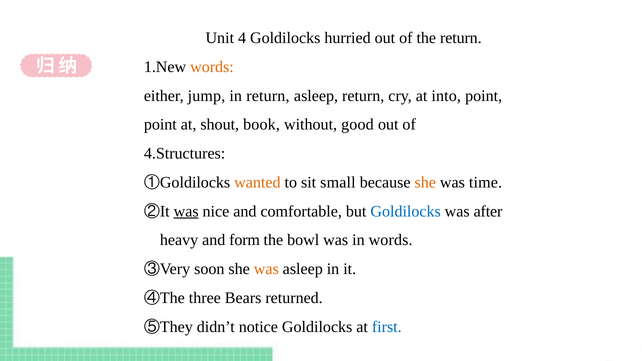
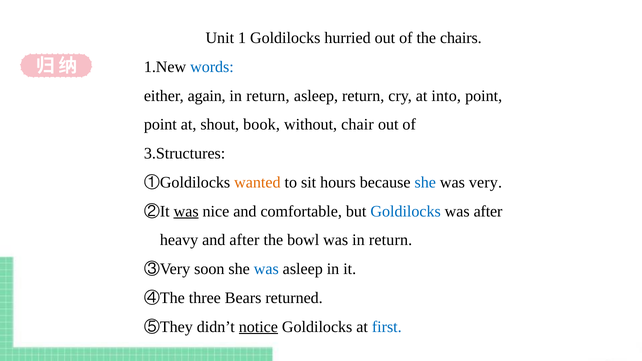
4: 4 -> 1 (242, 38)
the return: return -> chairs (461, 38)
words colour: orange -> blue (212, 67)
jump: jump -> again (207, 96)
good: good -> chair (357, 125)
4.Structures: 4.Structures -> 3.Structures (185, 154)
small: small -> hours (338, 183)
she colour: orange -> blue (425, 183)
time: time -> very (485, 183)
and form: form -> after (244, 240)
was in words: words -> return (391, 240)
was colour: orange -> blue (266, 269)
notice underline: none -> present (258, 327)
